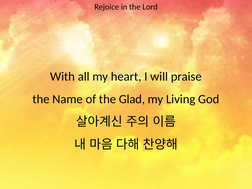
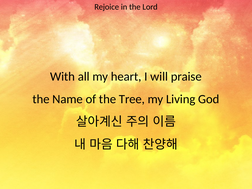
Glad: Glad -> Tree (132, 99)
